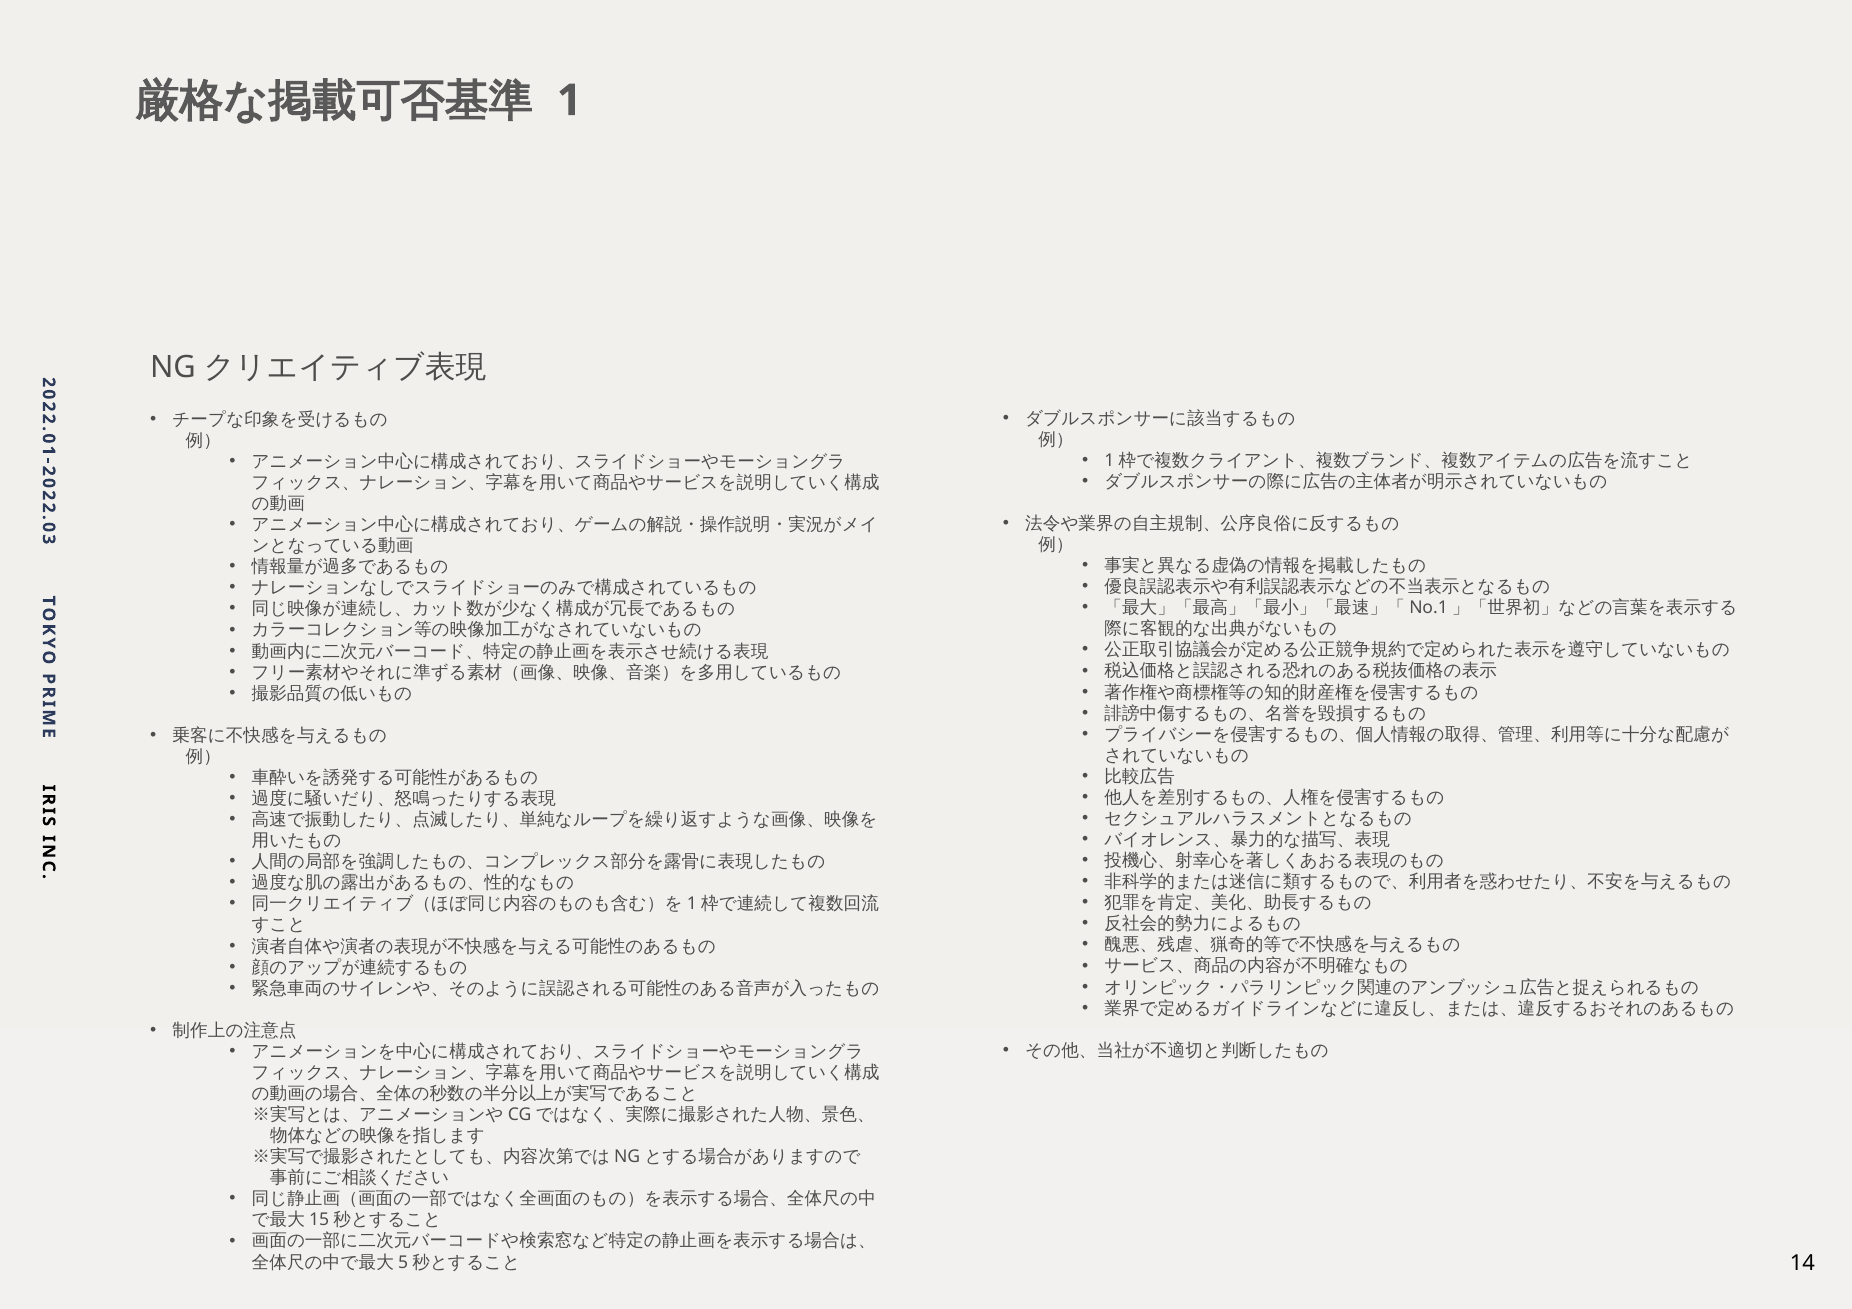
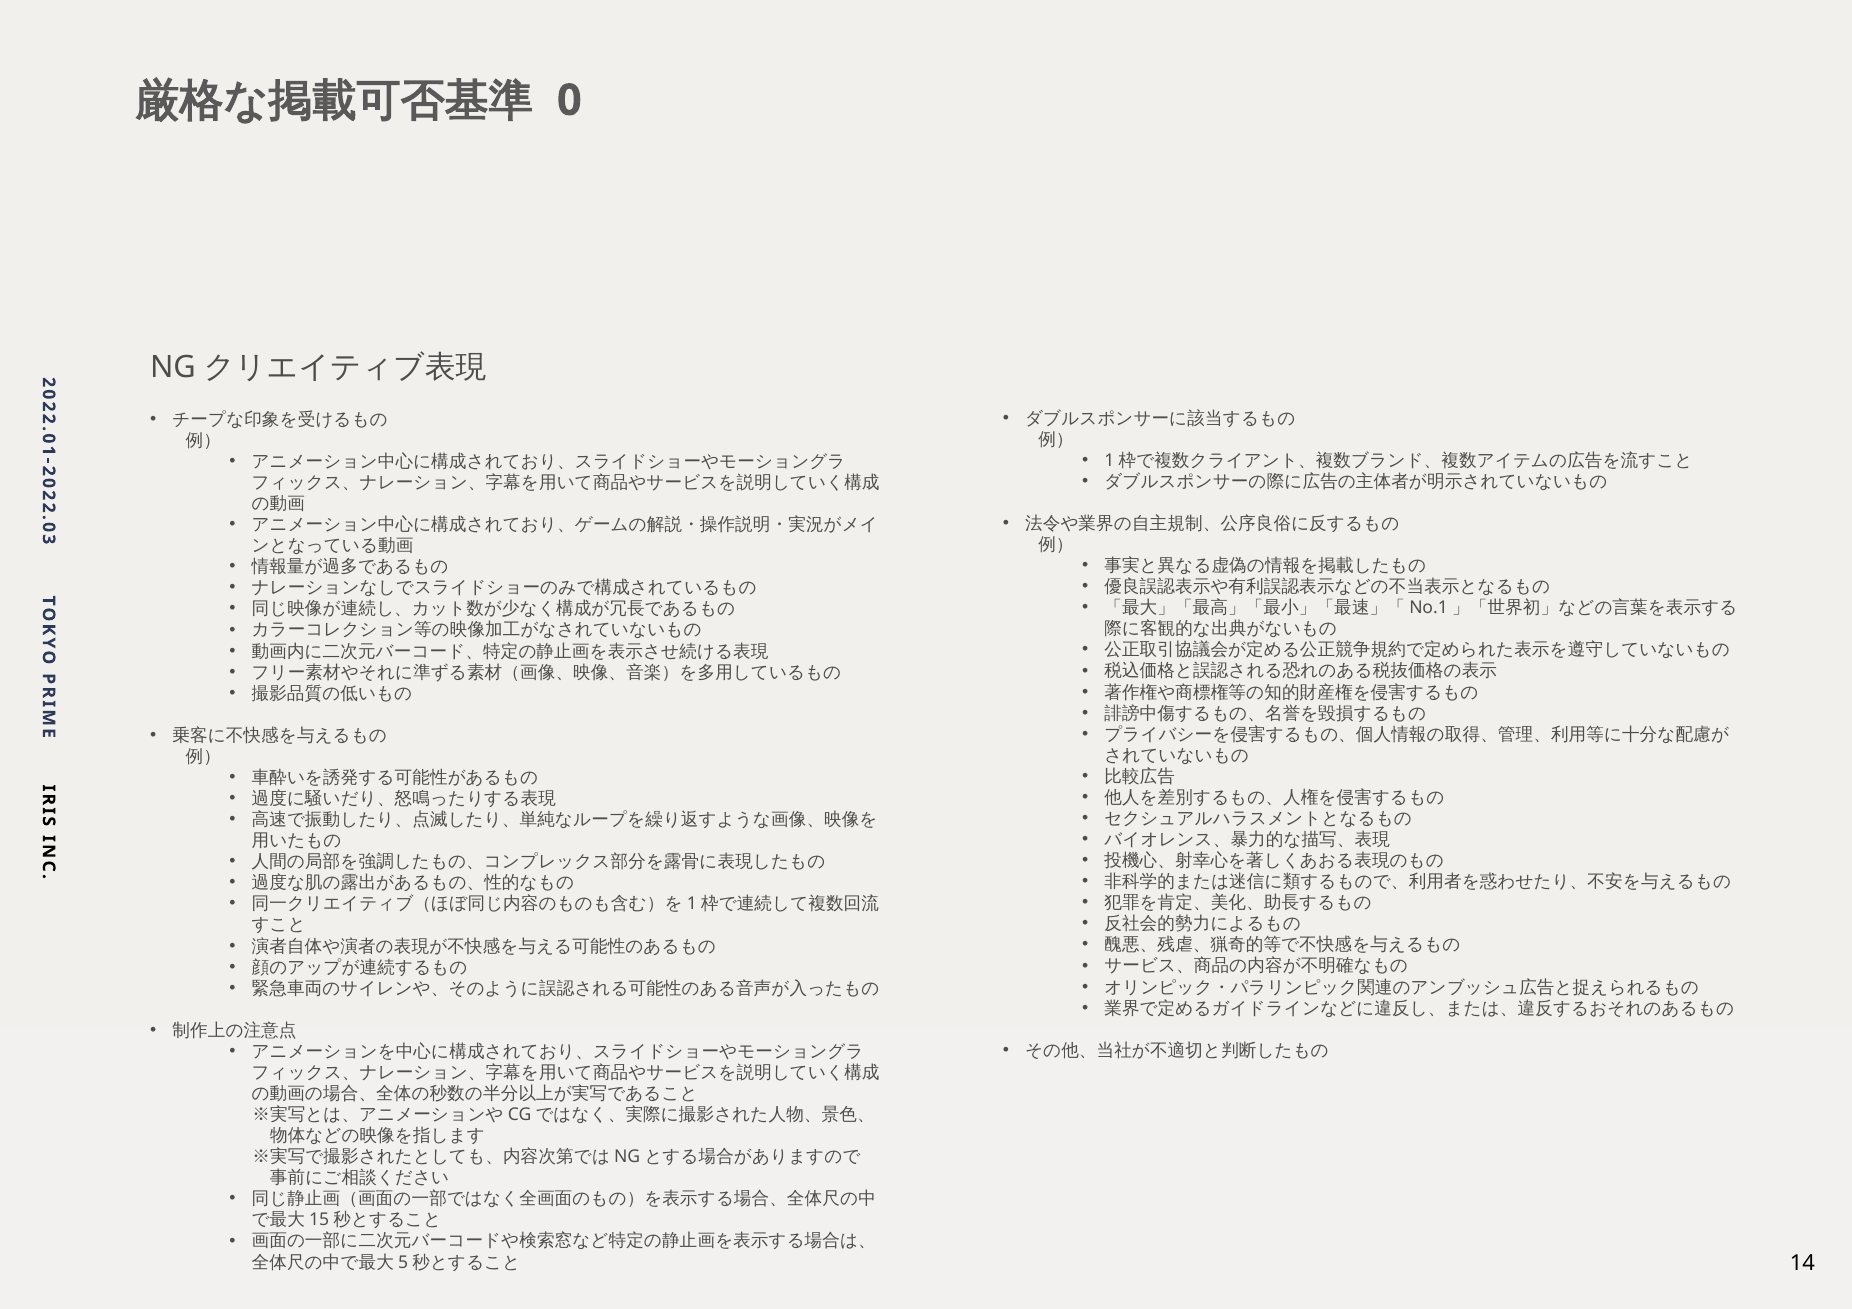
1: 1 -> 0 (569, 101)
